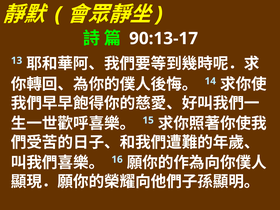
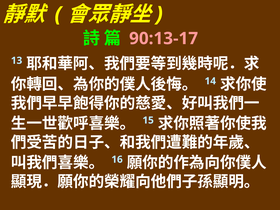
90:13-17 colour: white -> pink (164, 39)
